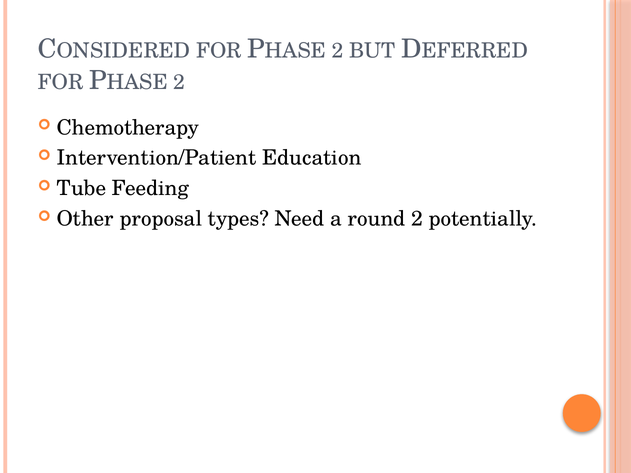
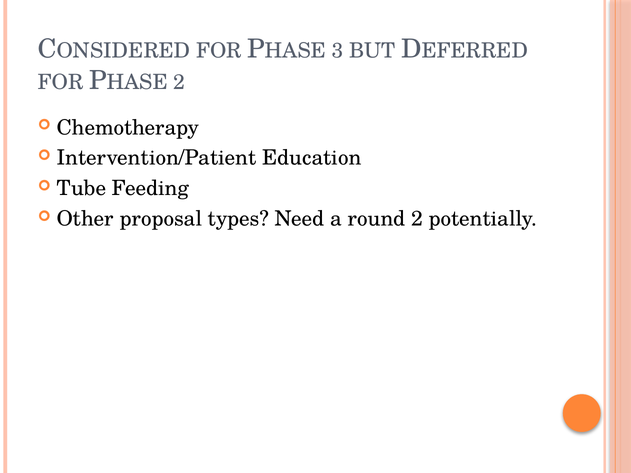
2: 2 -> 3 (338, 51)
